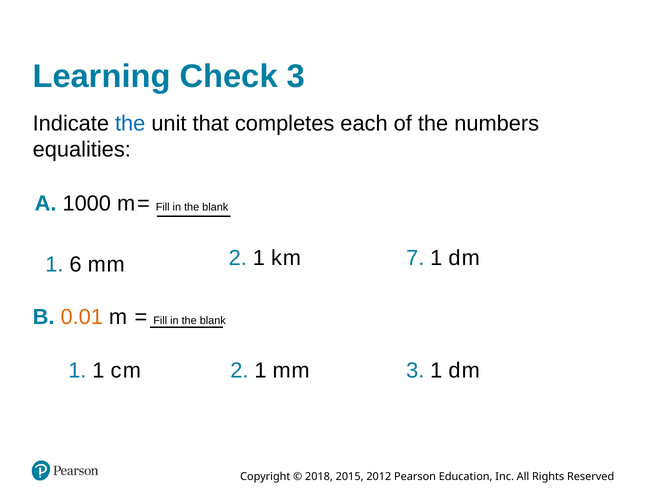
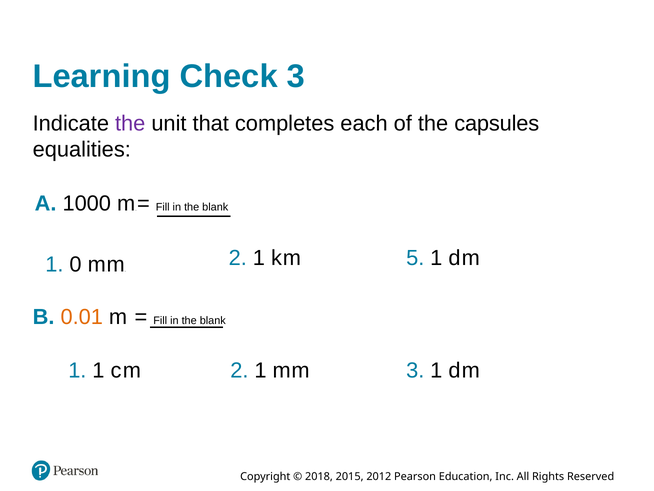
the colour: blue -> purple (130, 123)
numbers: numbers -> capsules (497, 123)
7: 7 -> 5 (415, 258)
6: 6 -> 0 (76, 264)
